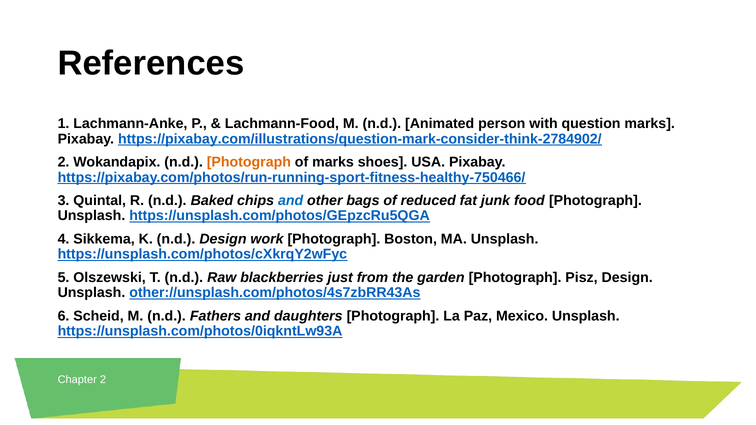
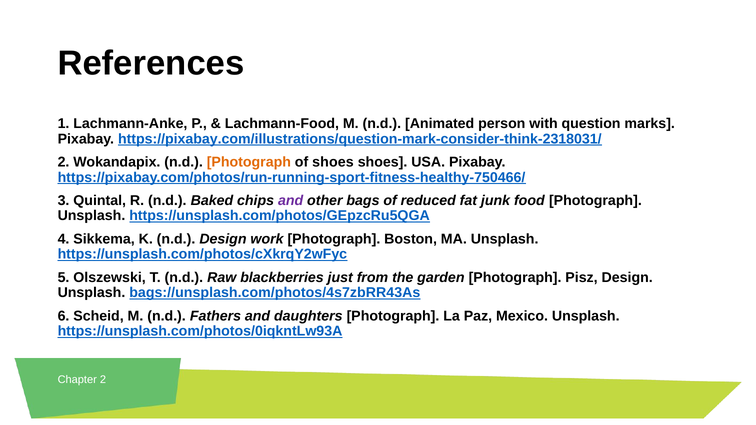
https://pixabay.com/illustrations/question-mark-consider-think-2784902/: https://pixabay.com/illustrations/question-mark-consider-think-2784902/ -> https://pixabay.com/illustrations/question-mark-consider-think-2318031/ (360, 139)
of marks: marks -> shoes (333, 162)
and colour: blue -> purple (291, 201)
other://unsplash.com/photos/4s7zbRR43As: other://unsplash.com/photos/4s7zbRR43As -> bags://unsplash.com/photos/4s7zbRR43As (275, 293)
